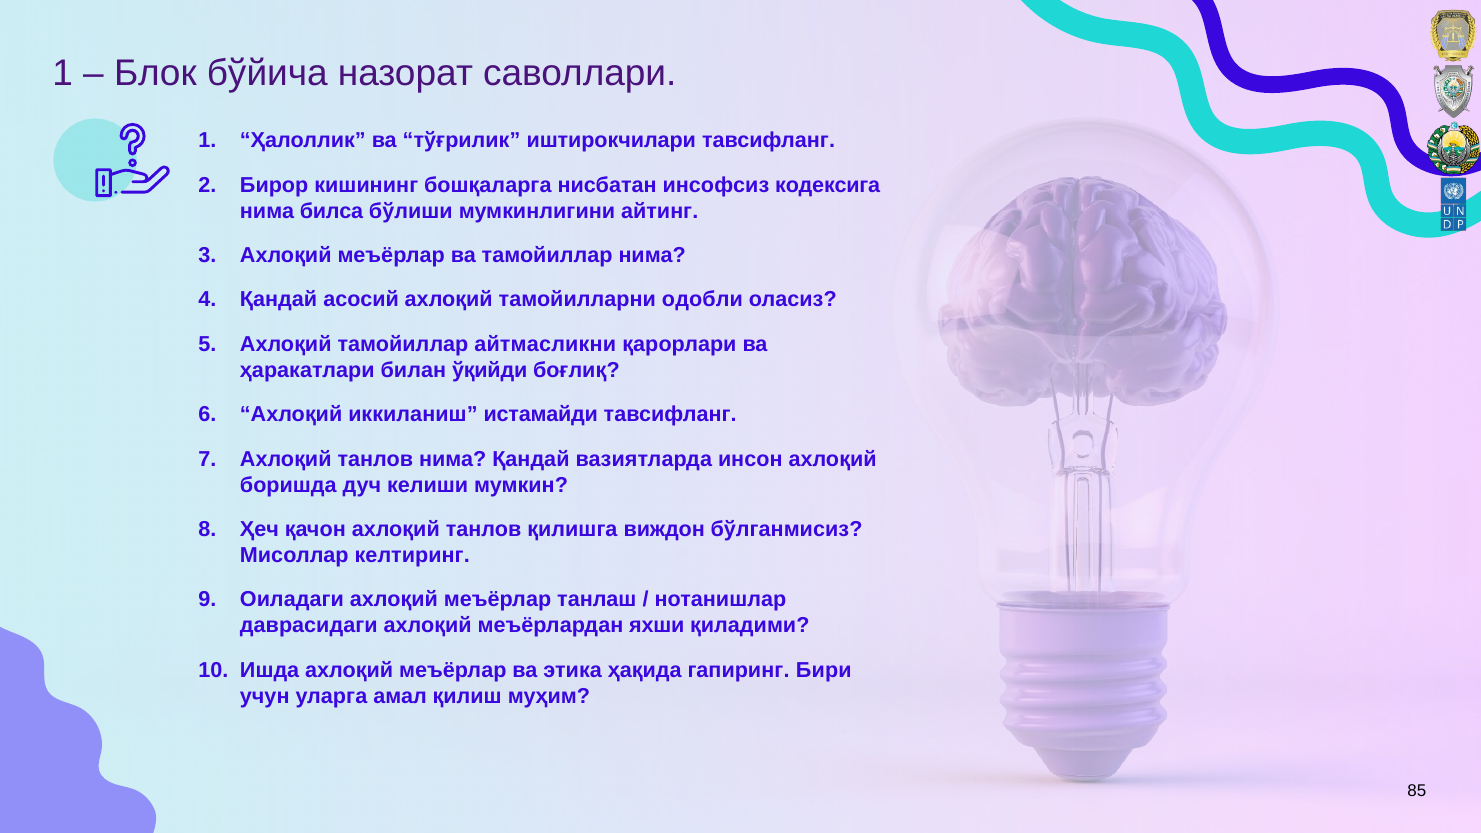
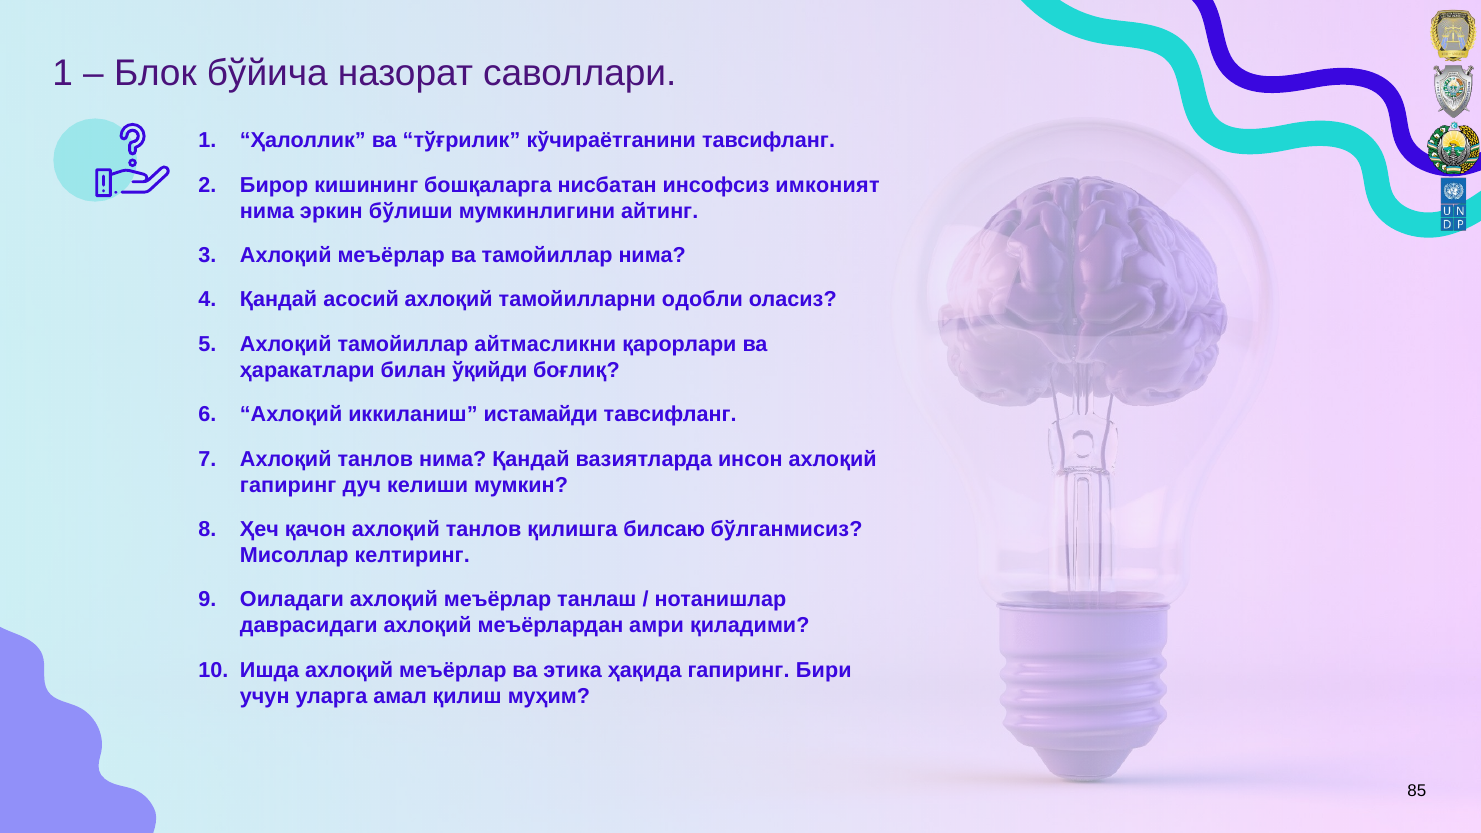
иштирокчилари: иштирокчилари -> кўчираётганини (611, 141)
кодeксига: кодeксига -> имконият (827, 185)
билса: билса -> эркин (331, 211)
боришда: боришда -> гапиринг (288, 485)
виждон: виждон -> билсаю (664, 529)
яxши: яxши -> амри (657, 626)
